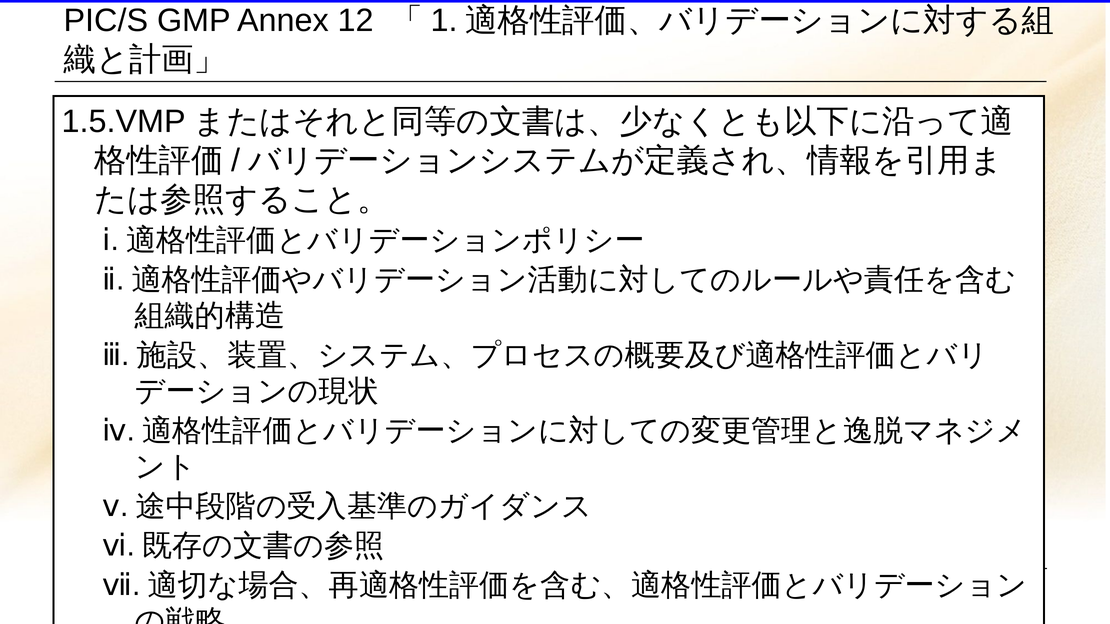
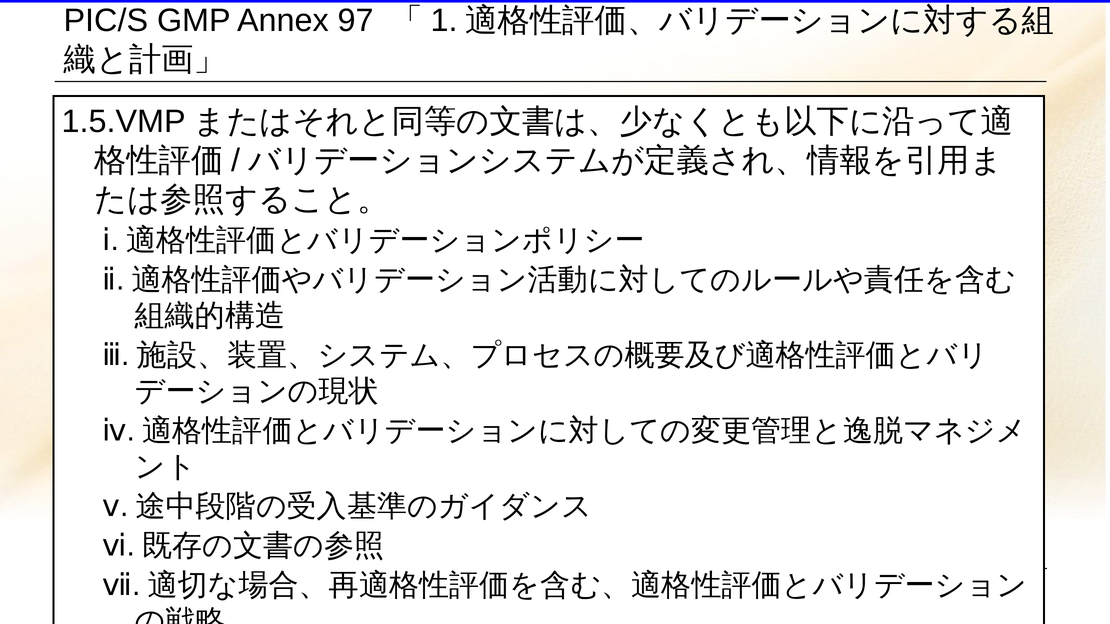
12: 12 -> 97 (356, 21)
